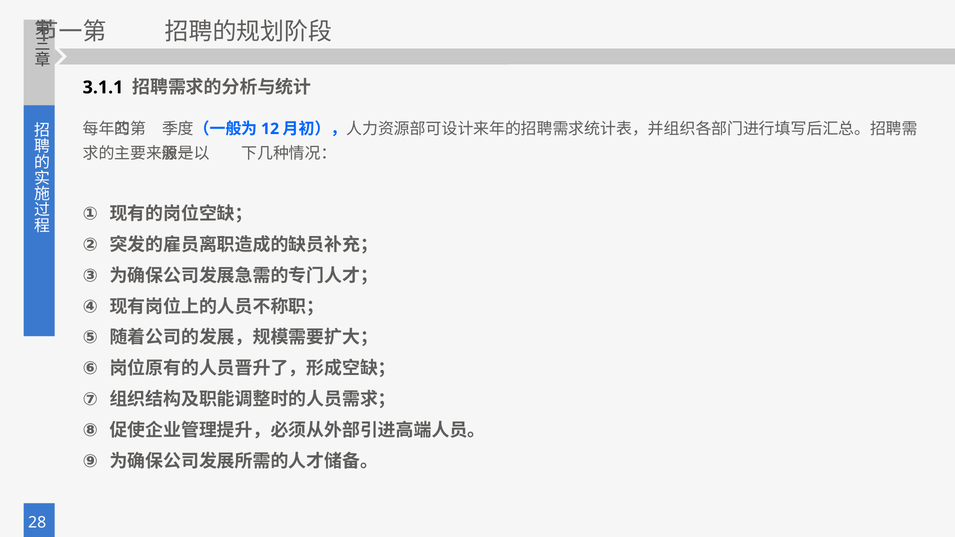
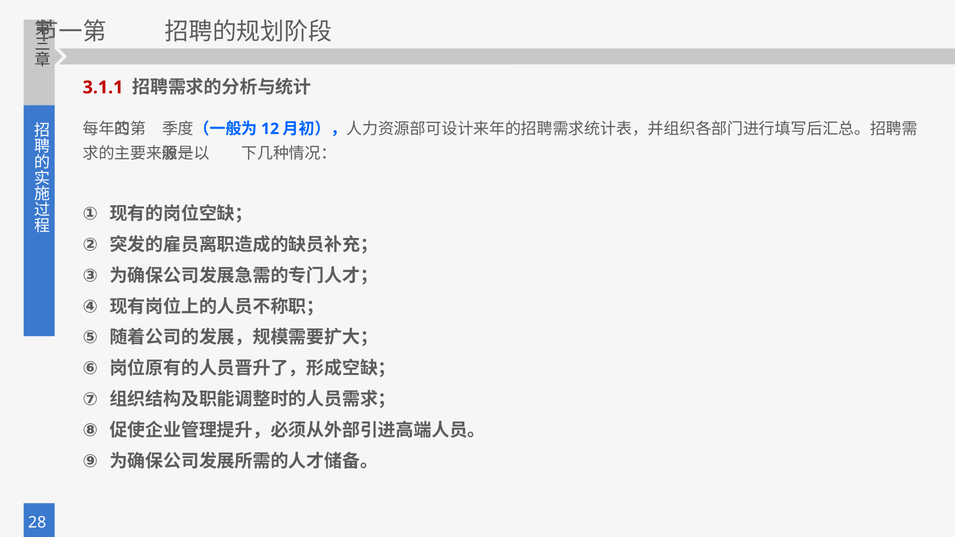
3.1.1 colour: black -> red (103, 87)
